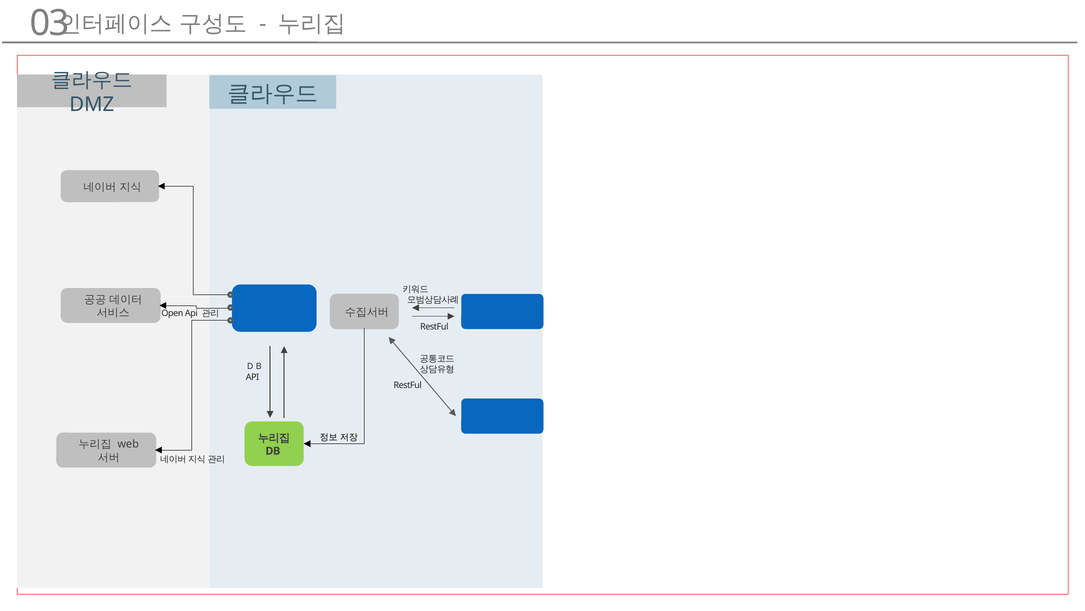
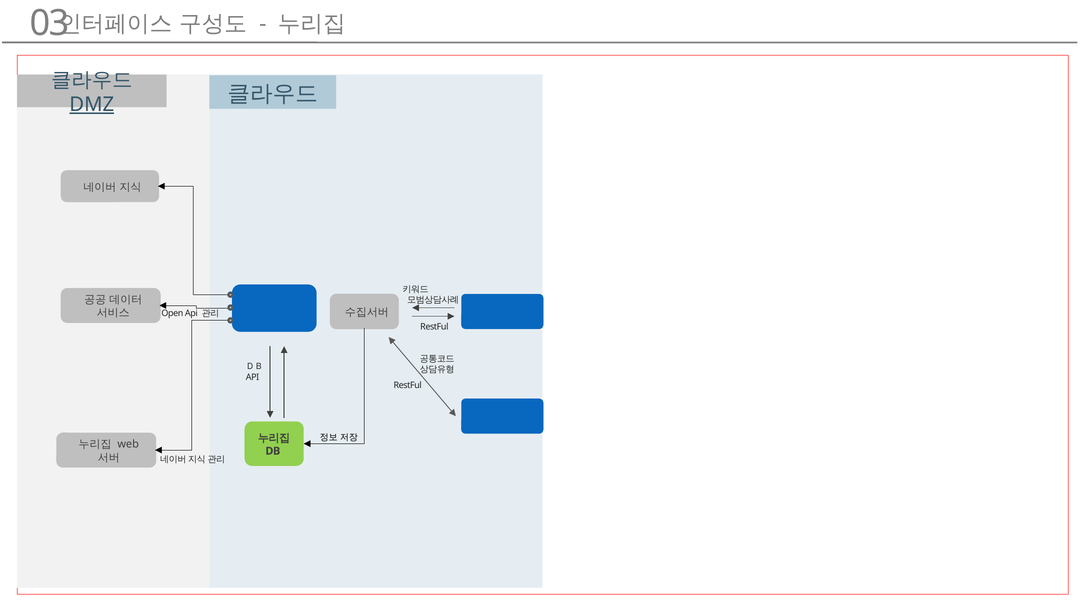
DMZ underline: none -> present (92, 104)
